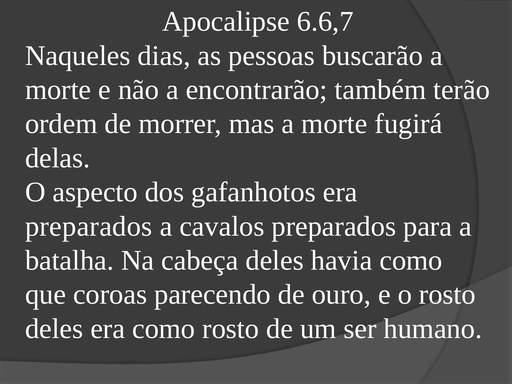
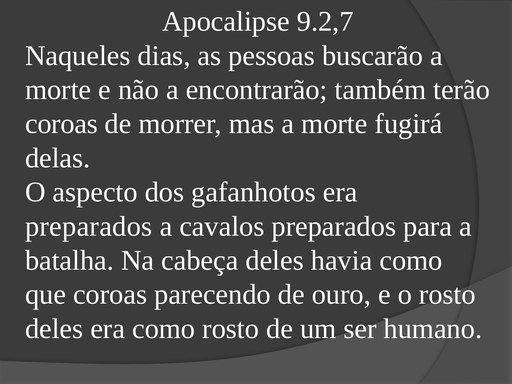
6.6,7: 6.6,7 -> 9.2,7 (325, 22)
ordem: ordem -> coroas (61, 124)
